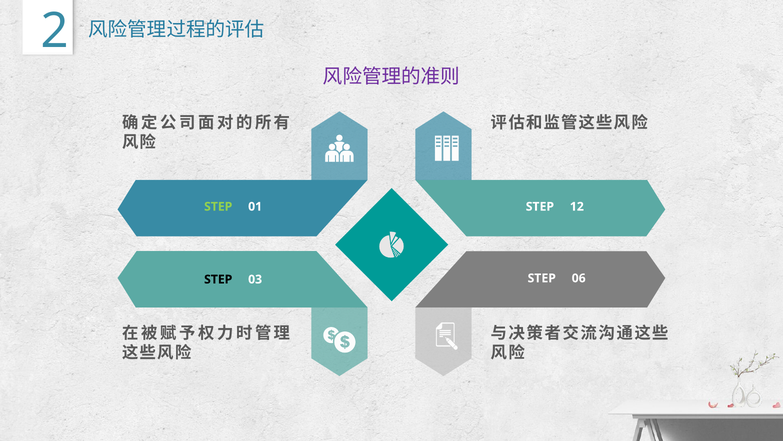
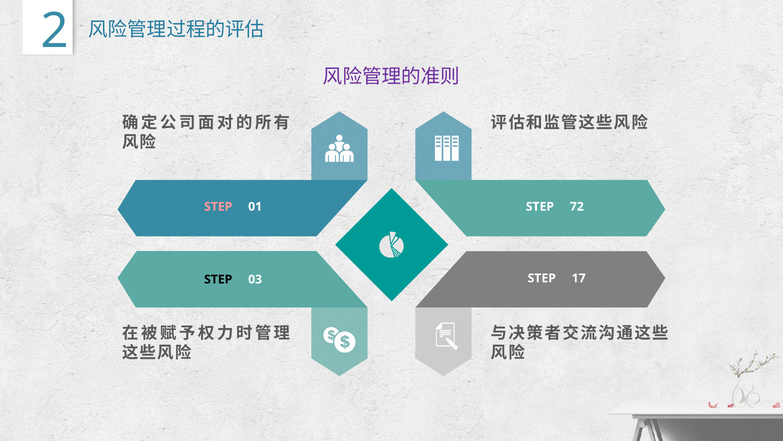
STEP colour: light green -> pink (218, 206)
12: 12 -> 72 (577, 206)
06: 06 -> 17 (579, 278)
